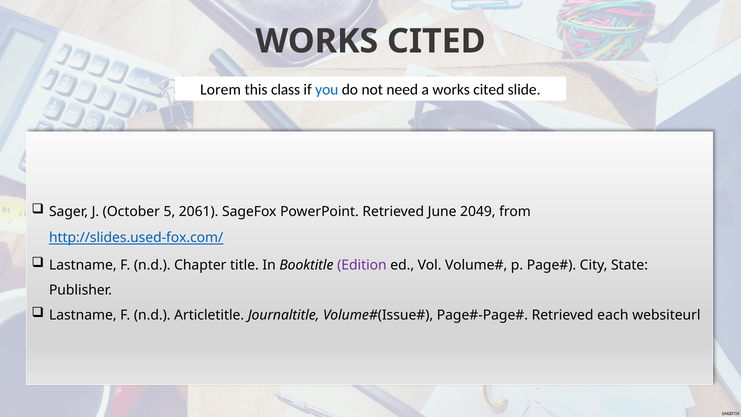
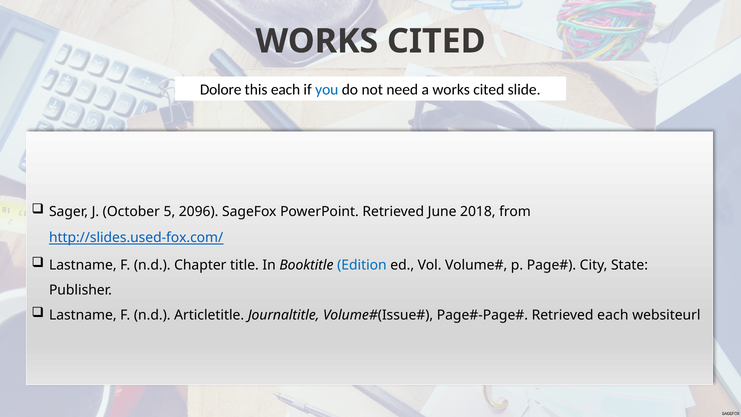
Lorem: Lorem -> Dolore (221, 90)
this class: class -> each (286, 90)
2061: 2061 -> 2096 (199, 211)
2049: 2049 -> 2018 (478, 211)
Edition colour: purple -> blue (362, 265)
